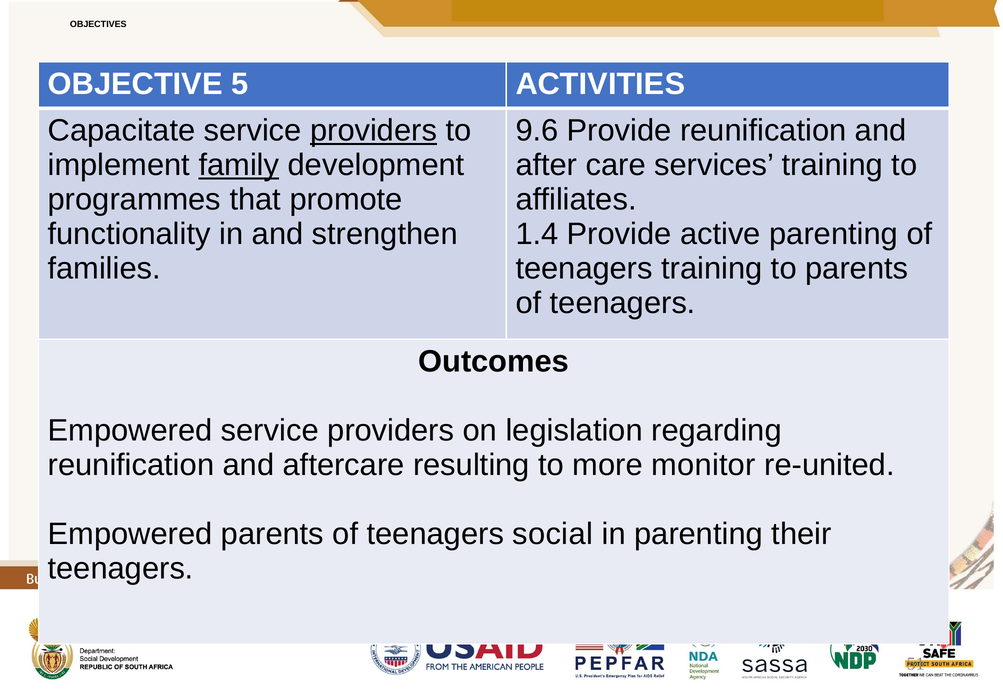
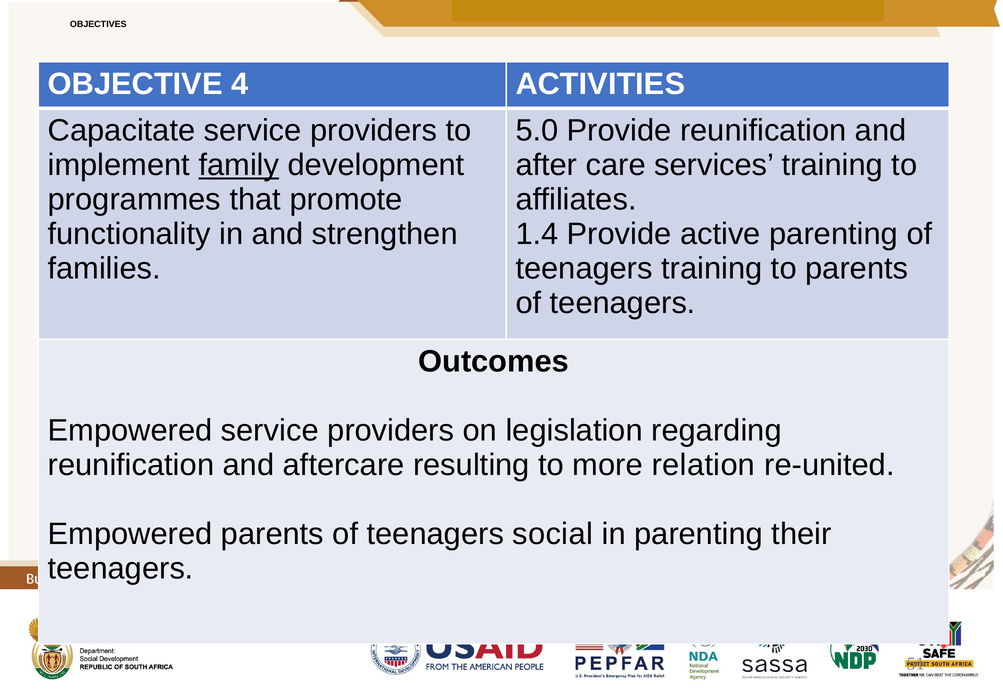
5: 5 -> 4 (240, 84)
providers underline: present -> none (374, 131)
9.6: 9.6 -> 5.0 (537, 131)
monitor: monitor -> relation (703, 465)
